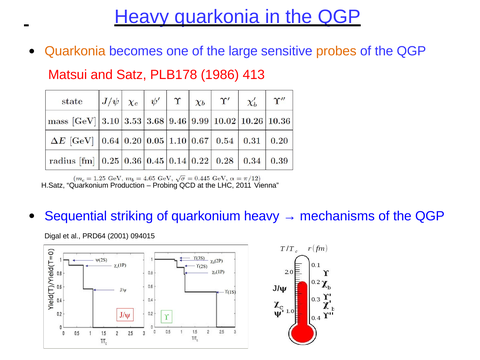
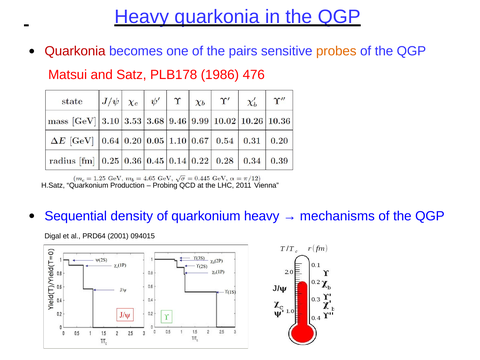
Quarkonia colour: orange -> red (75, 51)
large: large -> pairs (243, 51)
413: 413 -> 476 (254, 75)
striking: striking -> density (132, 216)
